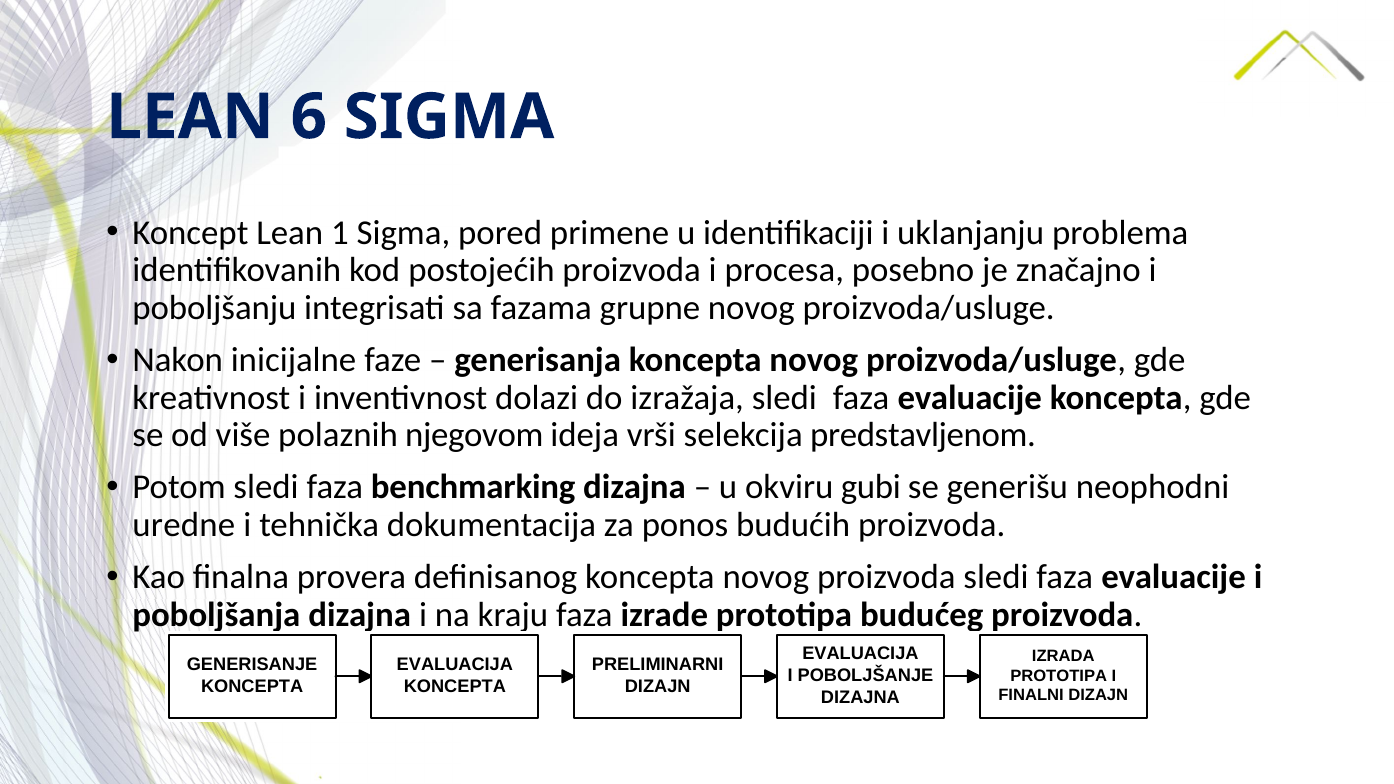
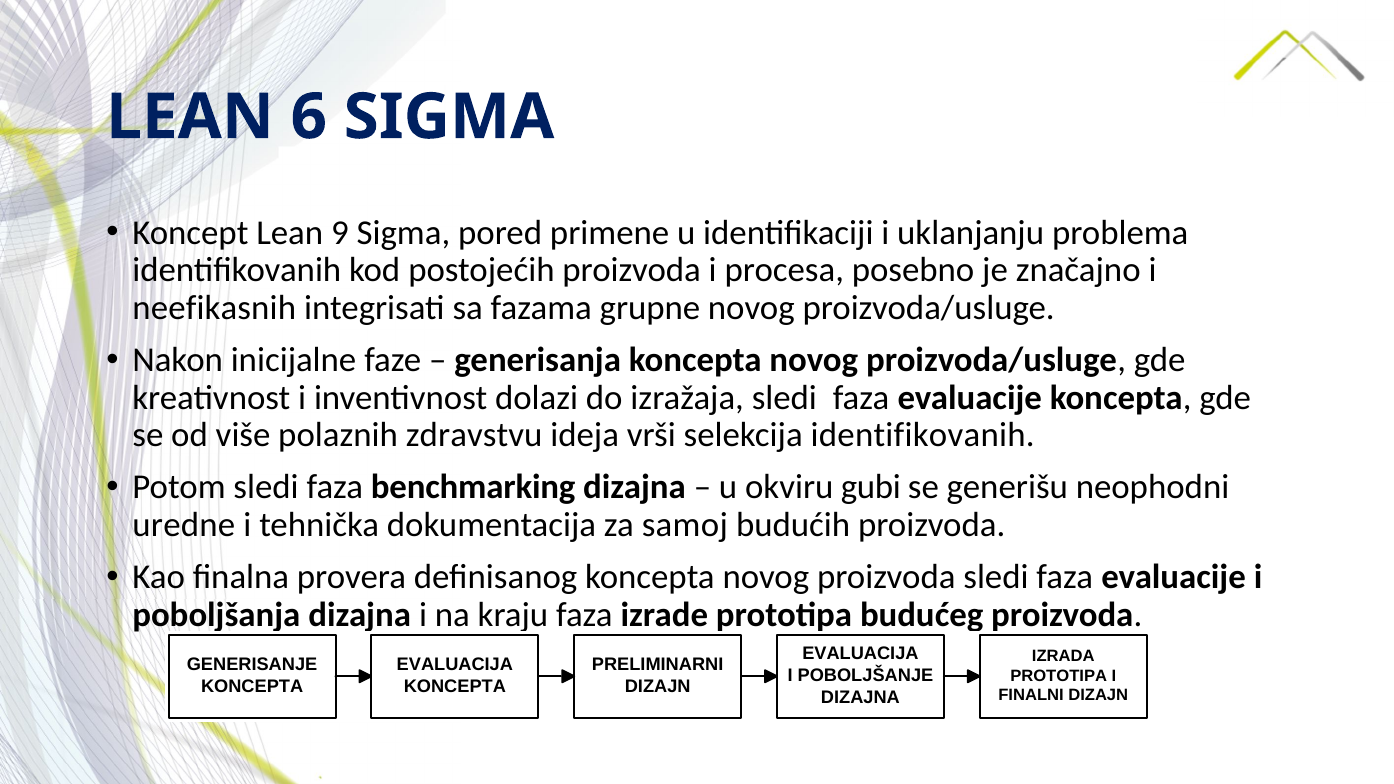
1: 1 -> 9 (340, 233)
poboljšanju: poboljšanju -> neefikasnih (214, 308)
njegovom: njegovom -> zdravstvu (474, 435)
selekcija predstavljenom: predstavljenom -> identifikovanih (923, 435)
ponos: ponos -> samoj (685, 525)
